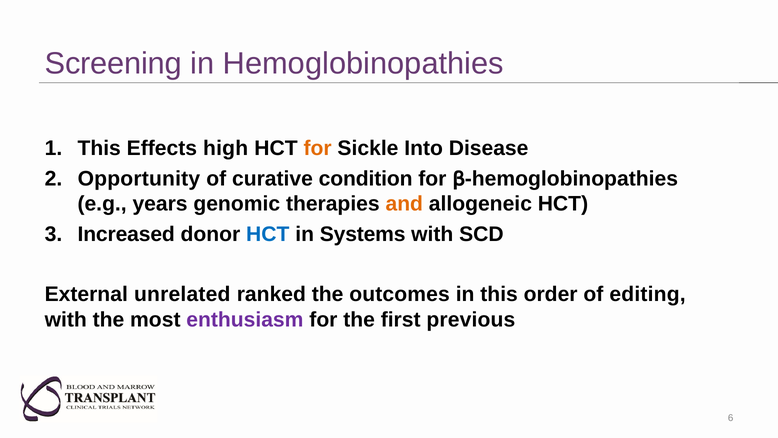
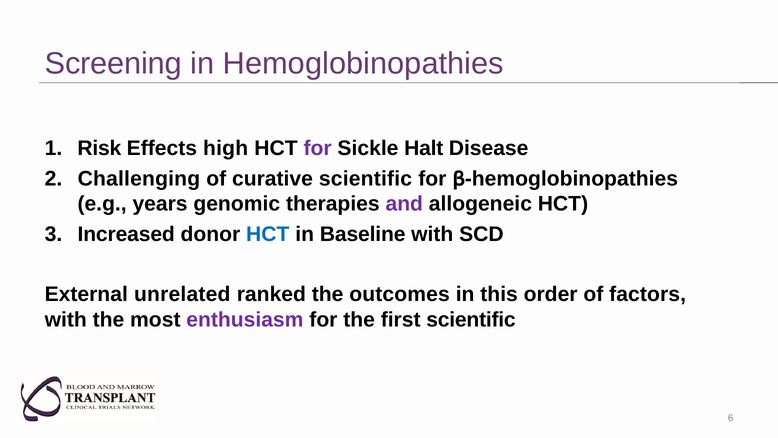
This: This -> Risk (99, 148)
for colour: orange -> purple (318, 148)
Into: Into -> Halt (424, 148)
Opportunity: Opportunity -> Challenging (139, 178)
curative condition: condition -> scientific (365, 178)
and colour: orange -> purple (404, 204)
Systems: Systems -> Baseline (363, 234)
editing: editing -> factors (648, 294)
first previous: previous -> scientific (471, 319)
